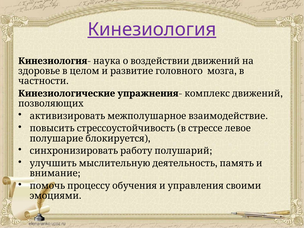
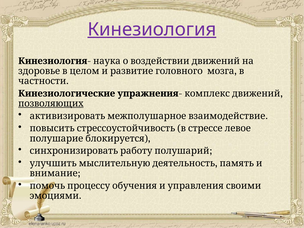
позволяющих underline: none -> present (51, 103)
